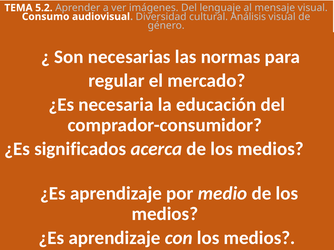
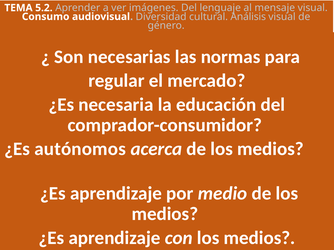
significados: significados -> autónomos (80, 149)
